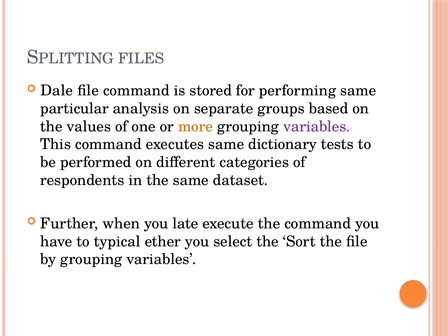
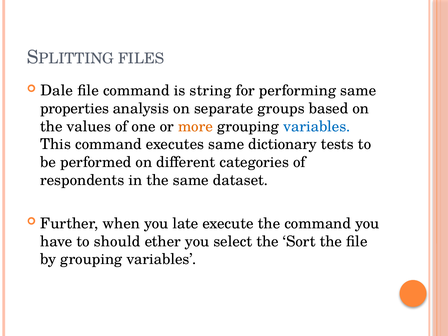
stored: stored -> string (211, 91)
particular: particular -> properties (74, 109)
variables colour: purple -> blue (317, 126)
typical: typical -> should (117, 241)
